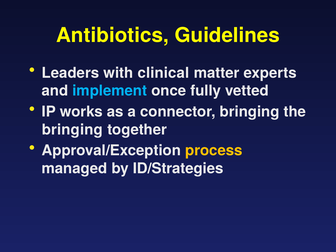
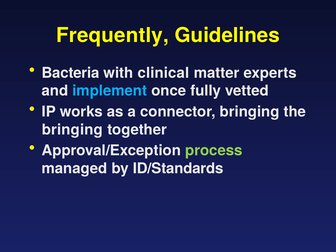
Antibiotics: Antibiotics -> Frequently (112, 35)
Leaders: Leaders -> Bacteria (71, 73)
process colour: yellow -> light green (214, 151)
ID/Strategies: ID/Strategies -> ID/Standards (178, 168)
